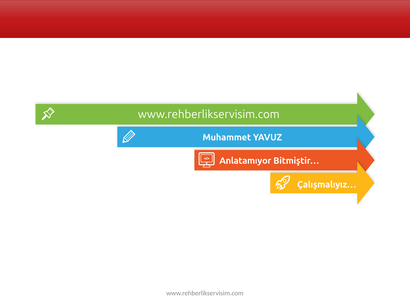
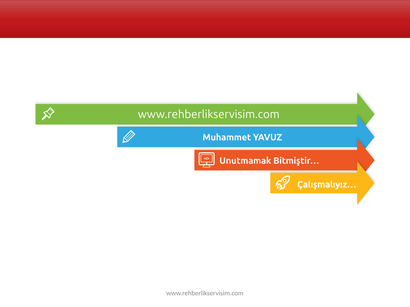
Anlatamıyor: Anlatamıyor -> Unutmamak (245, 161)
